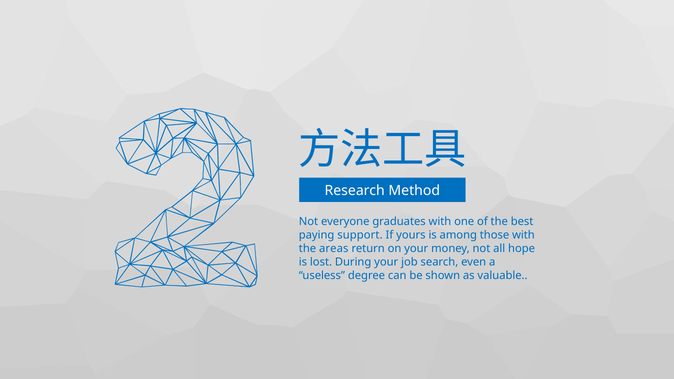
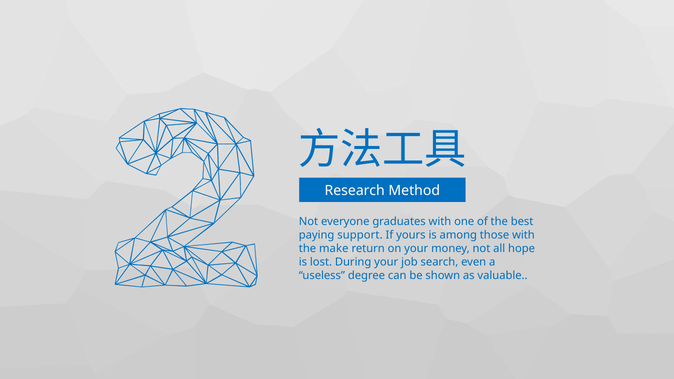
areas: areas -> make (334, 249)
